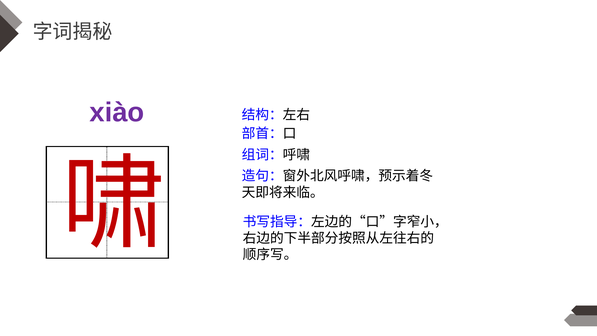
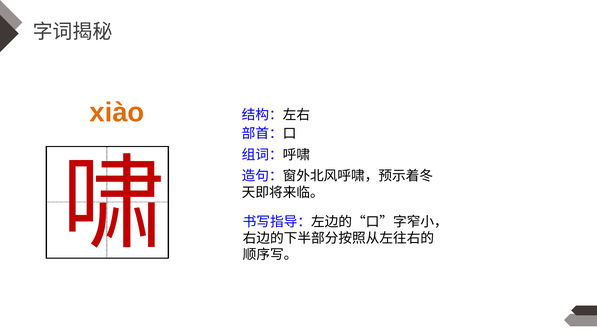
xiào colour: purple -> orange (117, 113)
